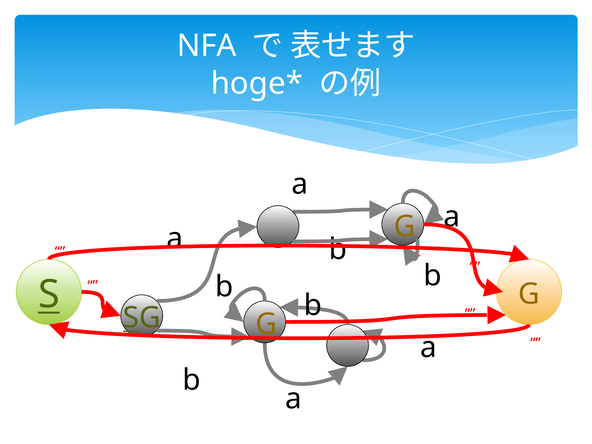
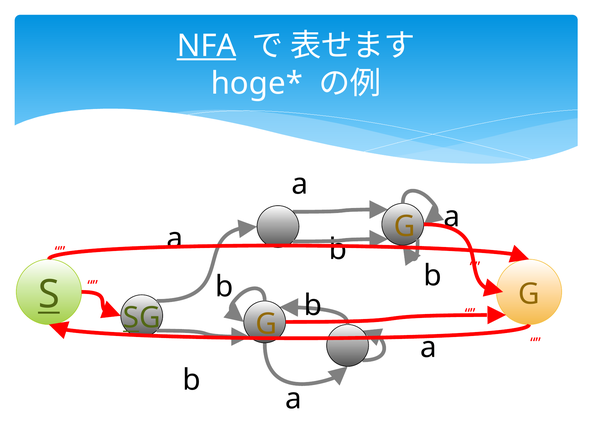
NFA underline: none -> present (207, 46)
